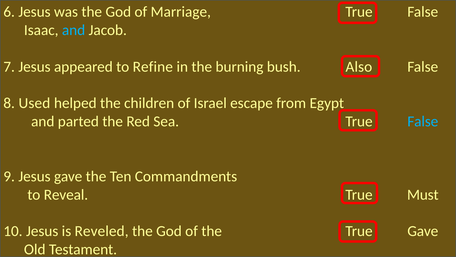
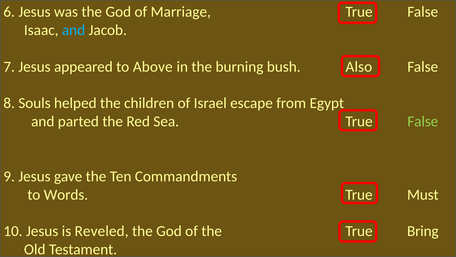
Refine: Refine -> Above (153, 67)
Used: Used -> Souls (34, 103)
False colour: light blue -> light green (423, 121)
Reveal: Reveal -> Words (66, 194)
True Gave: Gave -> Bring (423, 231)
